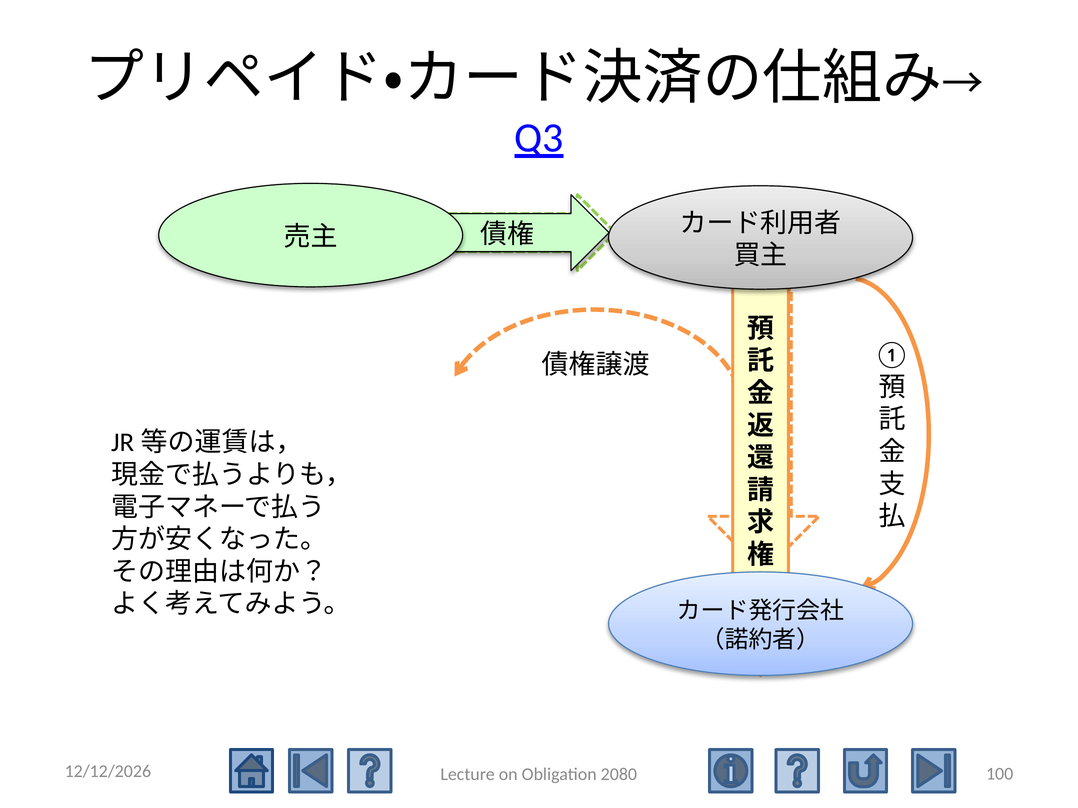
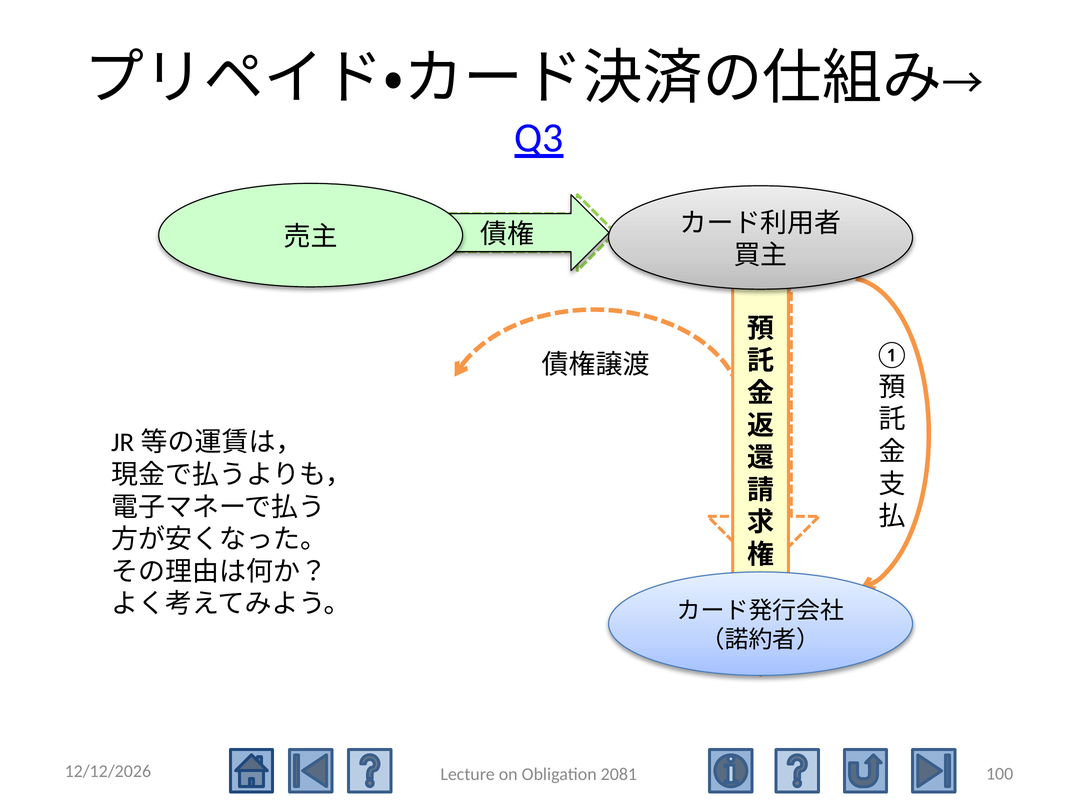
2080: 2080 -> 2081 (619, 775)
